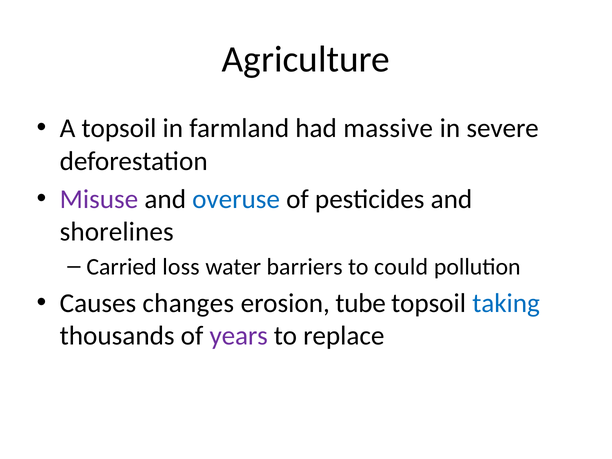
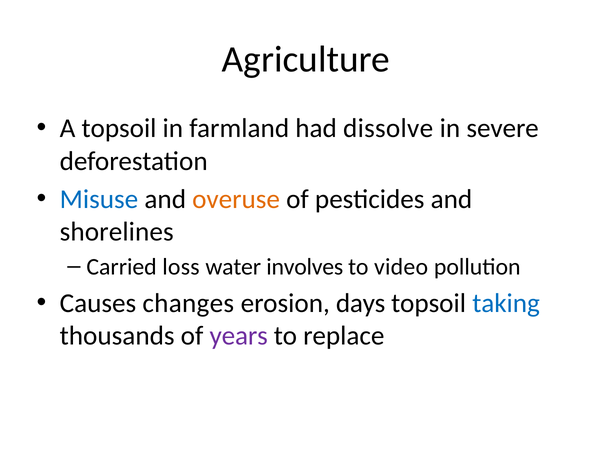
massive: massive -> dissolve (388, 128)
Misuse colour: purple -> blue (99, 199)
overuse colour: blue -> orange (236, 199)
barriers: barriers -> involves (305, 267)
could: could -> video (401, 267)
tube: tube -> days (361, 303)
